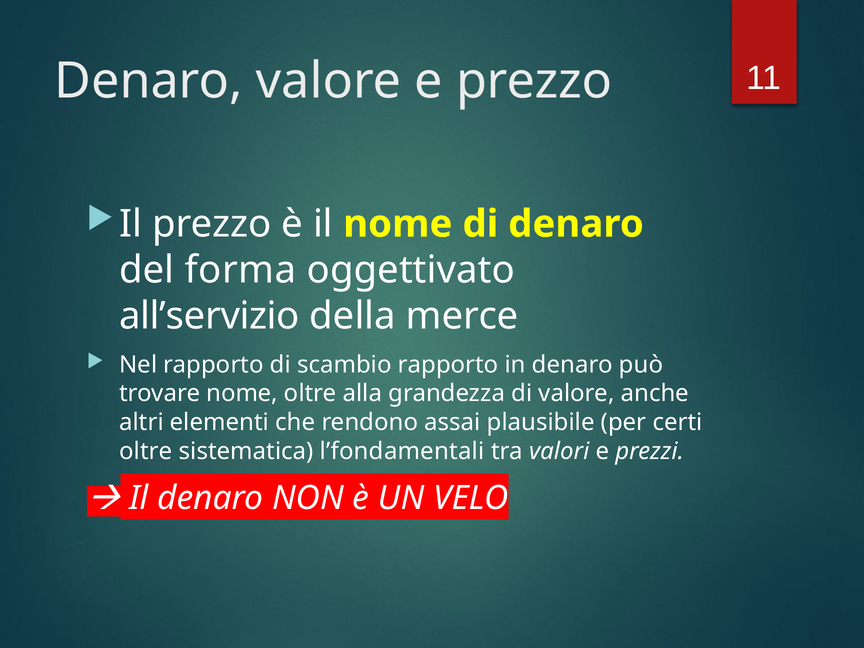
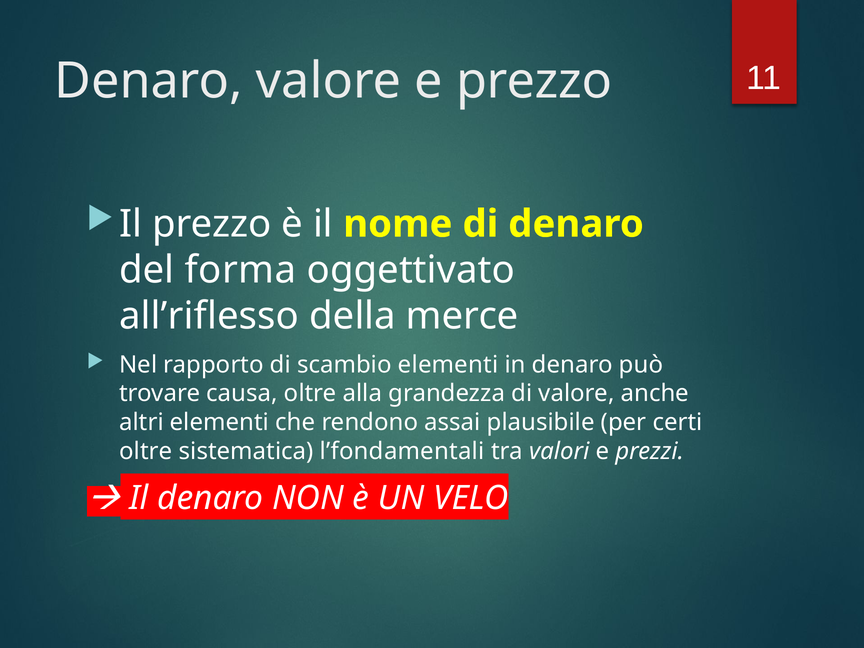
all’servizio: all’servizio -> all’riflesso (209, 316)
scambio rapporto: rapporto -> elementi (448, 365)
trovare nome: nome -> causa (242, 393)
